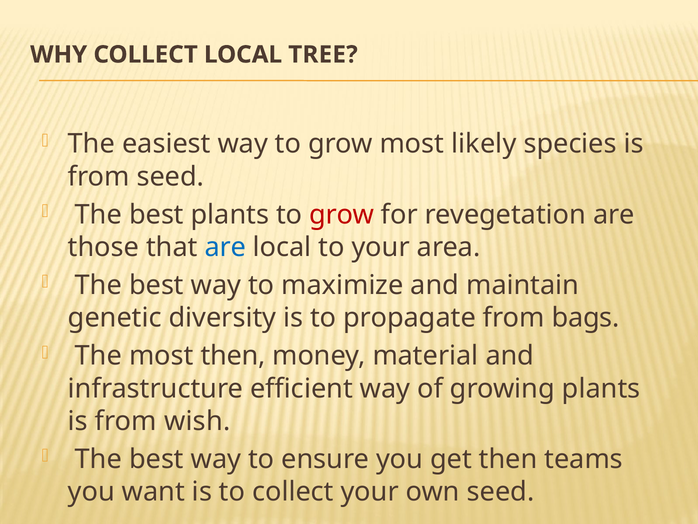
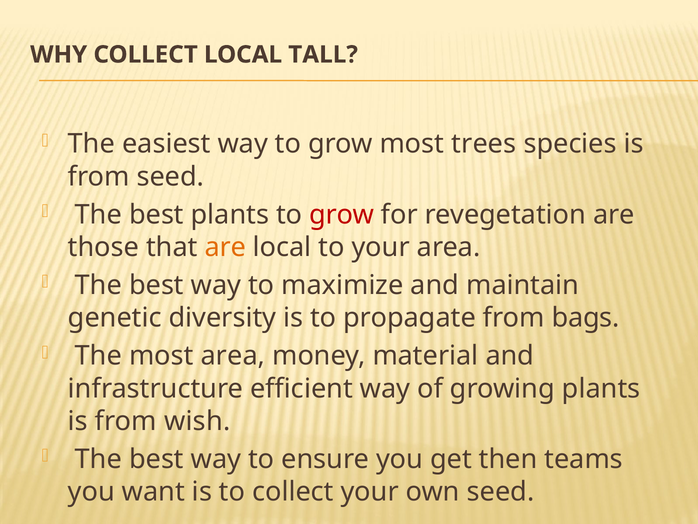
TREE: TREE -> TALL (323, 55)
likely: likely -> trees (484, 144)
are colour: blue -> orange (225, 247)
most then: then -> area (233, 356)
